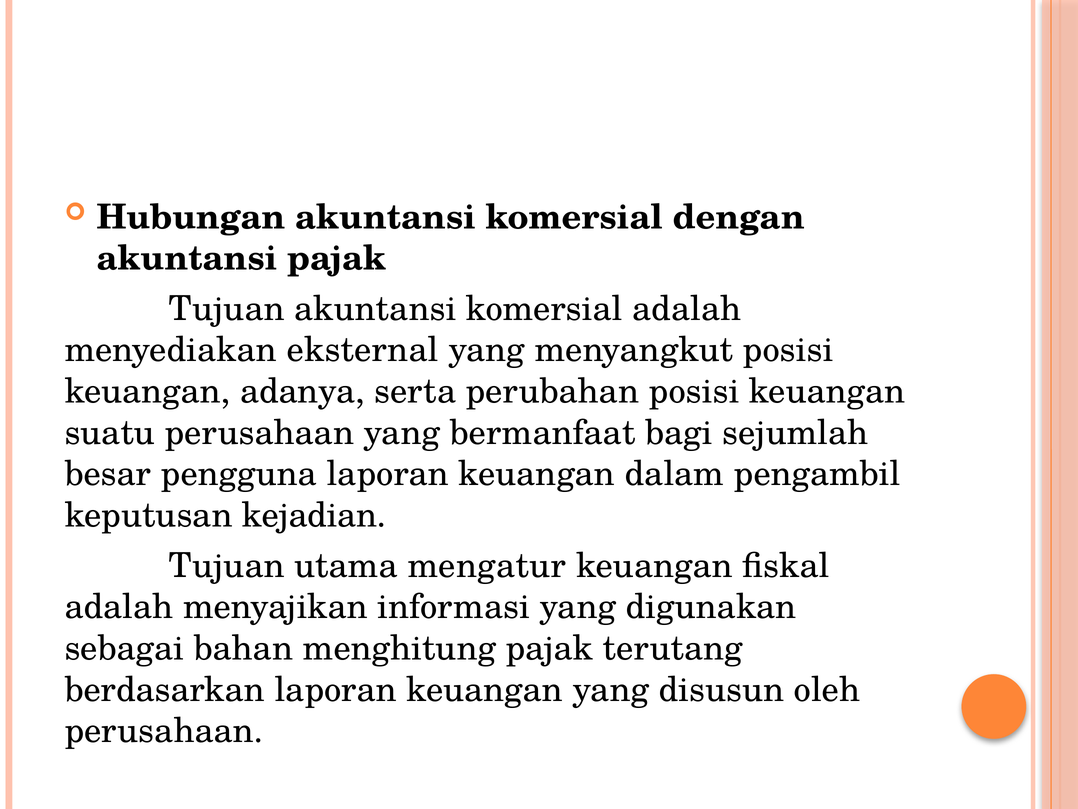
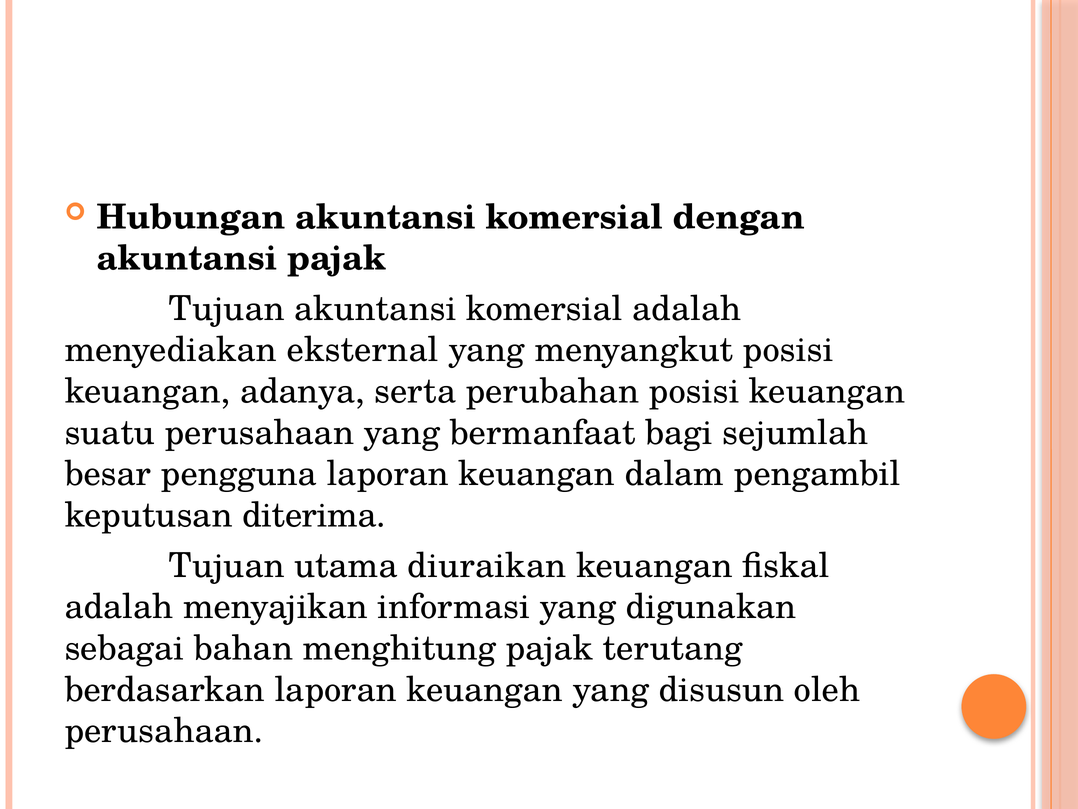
kejadian: kejadian -> diterima (314, 515)
mengatur: mengatur -> diuraikan (487, 565)
